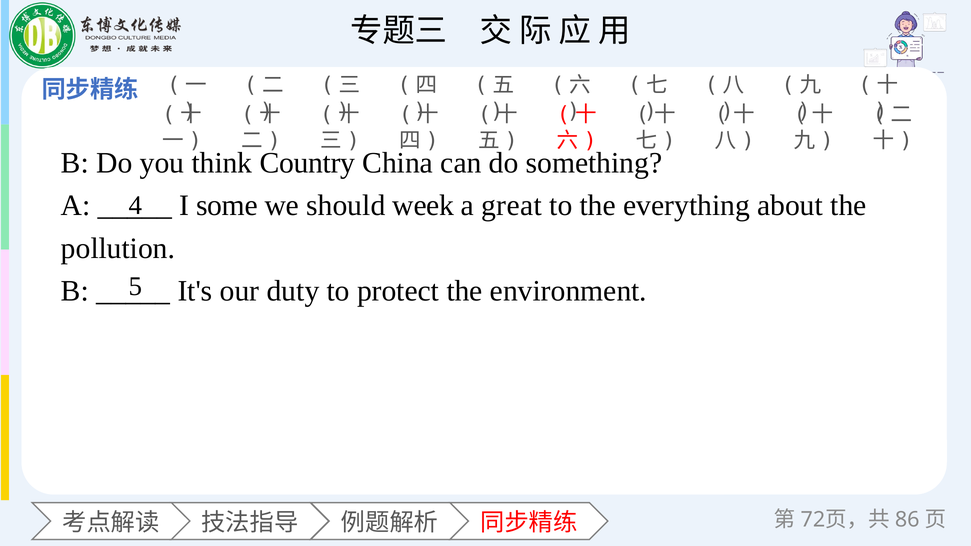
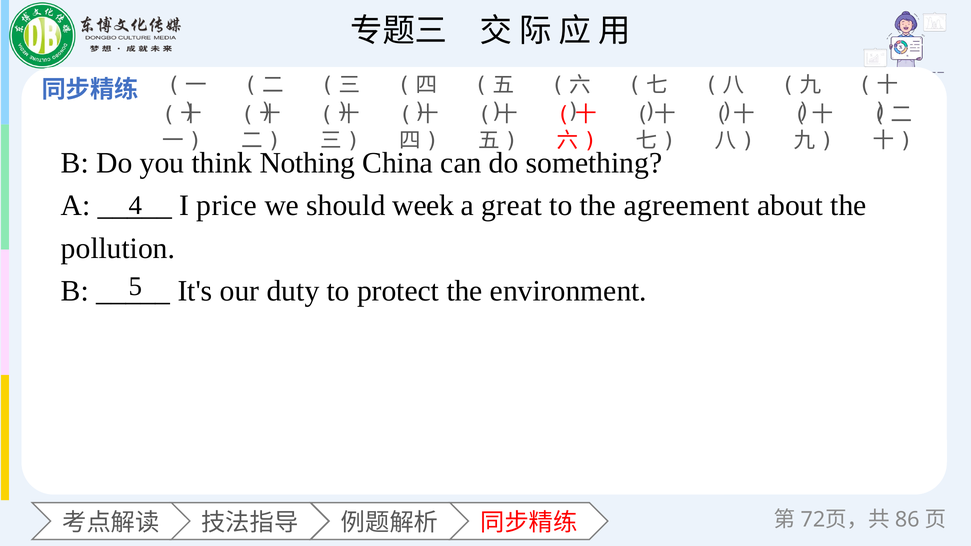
Country: Country -> Nothing (307, 163)
some: some -> price (227, 206)
everything: everything -> agreement (686, 206)
